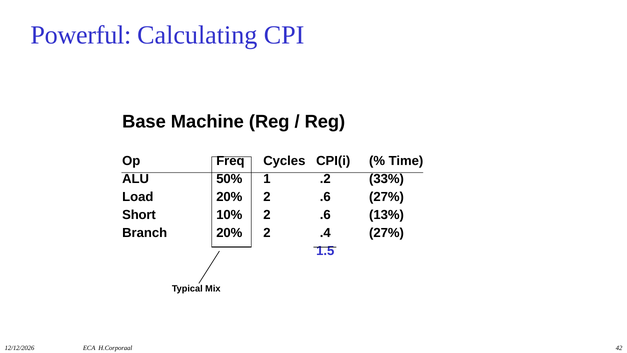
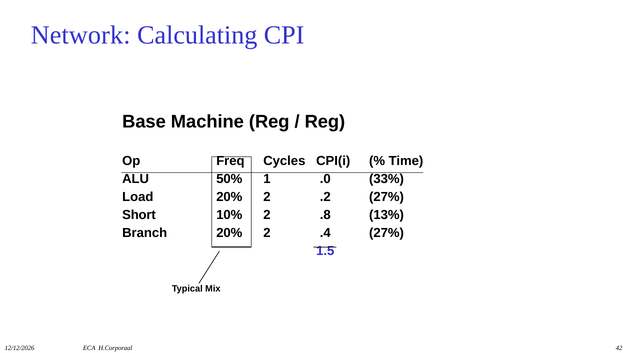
Powerful: Powerful -> Network (81, 35)
.2: .2 -> .0 (325, 179)
20% 2 .6: .6 -> .2 (325, 197)
10% 2 .6: .6 -> .8 (325, 215)
